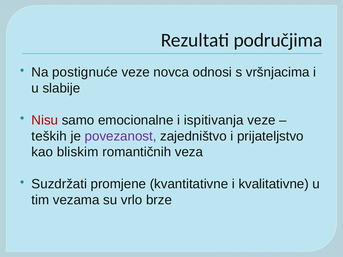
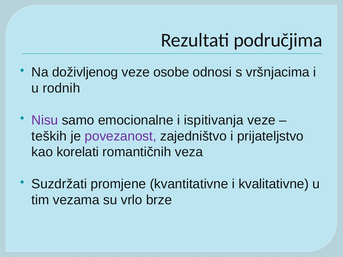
postignuće: postignuće -> doživljenog (85, 72)
novca: novca -> osobe (171, 72)
slabije: slabije -> rodnih (61, 88)
Nisu colour: red -> purple (45, 120)
bliskim: bliskim -> korelati (78, 152)
